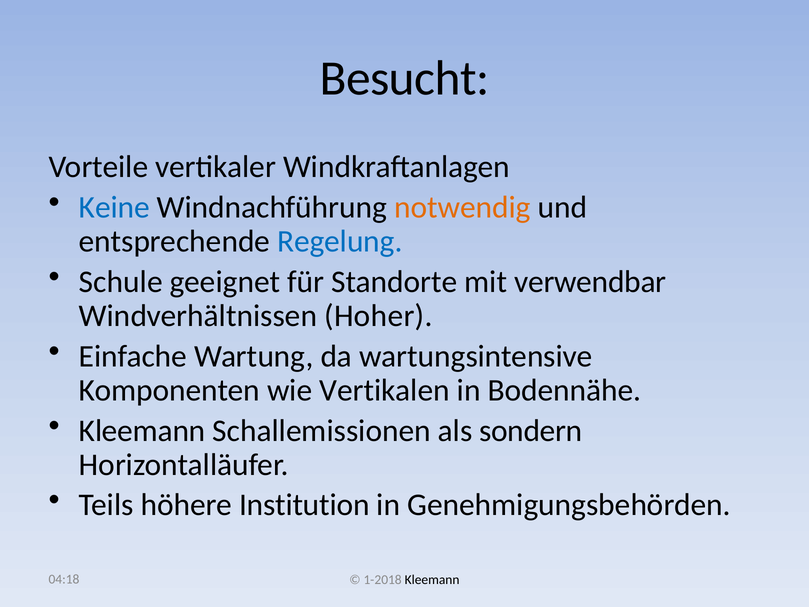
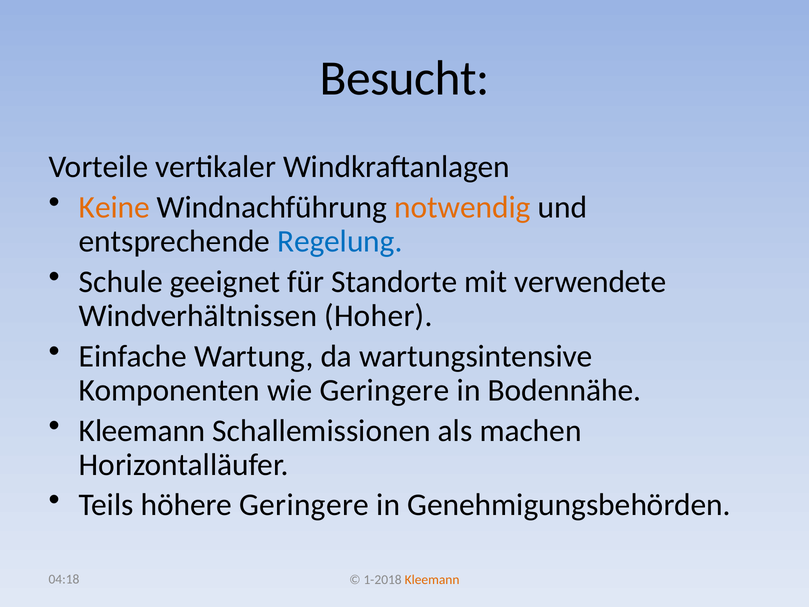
Keine colour: blue -> orange (114, 207)
verwendbar: verwendbar -> verwendete (590, 282)
wie Vertikalen: Vertikalen -> Geringere (384, 390)
sondern: sondern -> machen (531, 430)
höhere Institution: Institution -> Geringere (304, 505)
Kleemann colour: black -> orange (432, 579)
